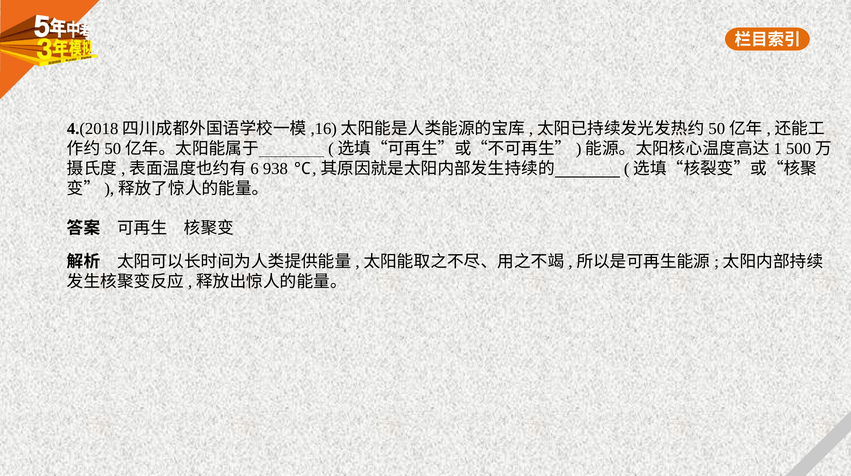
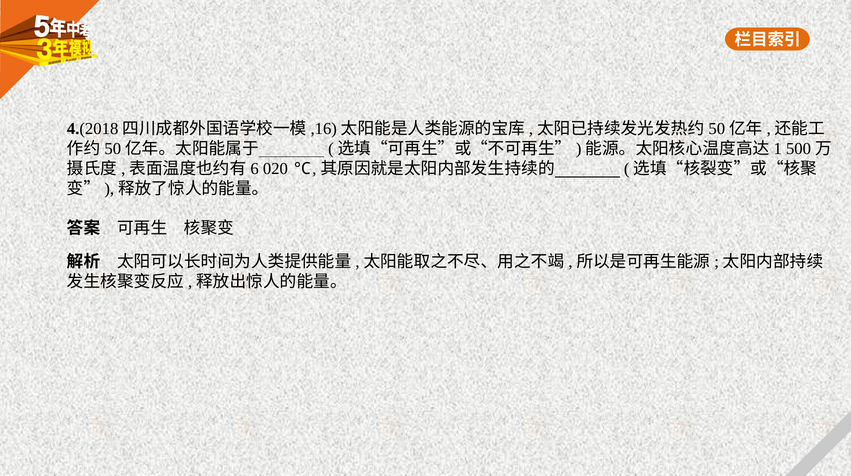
938: 938 -> 020 (275, 169)
